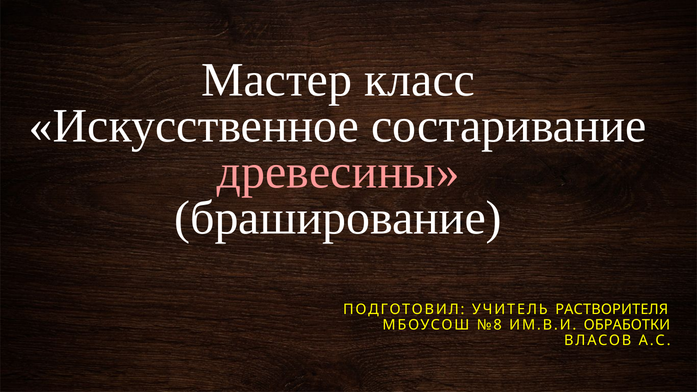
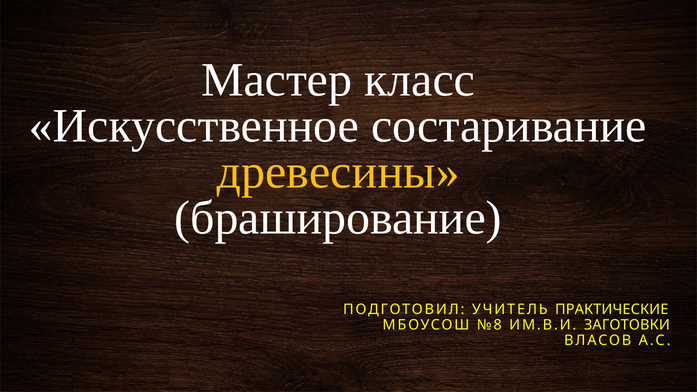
древесины colour: pink -> yellow (338, 172)
РАСТВОРИТЕЛЯ: РАСТВОРИТЕЛЯ -> ПРАКТИЧЕСКИЕ (612, 309)
ОБРАБОТКИ: ОБРАБОТКИ -> ЗАГОТОВКИ (627, 325)
